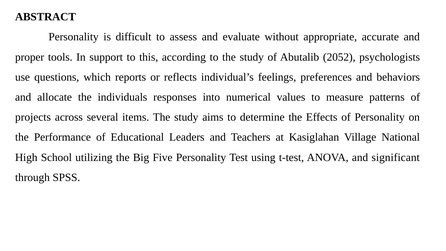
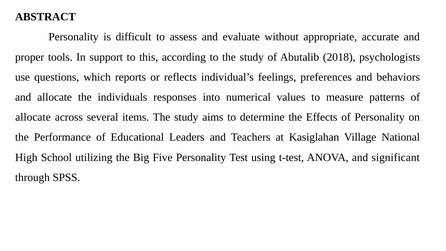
2052: 2052 -> 2018 (339, 57)
projects: projects -> allocate (33, 117)
